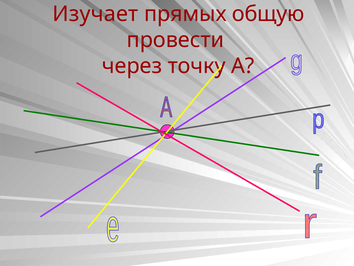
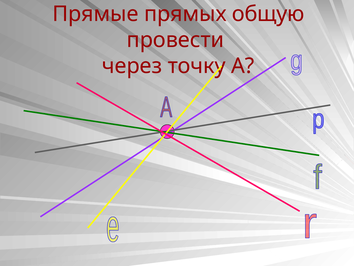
Изучает: Изучает -> Прямые (95, 14)
